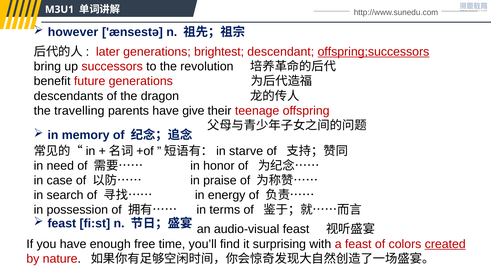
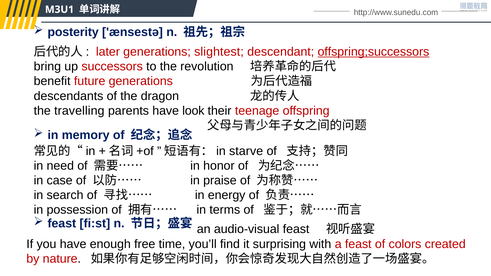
however: however -> posterity (73, 32)
brightest: brightest -> slightest (219, 52)
give: give -> look (193, 111)
created underline: present -> none (445, 244)
